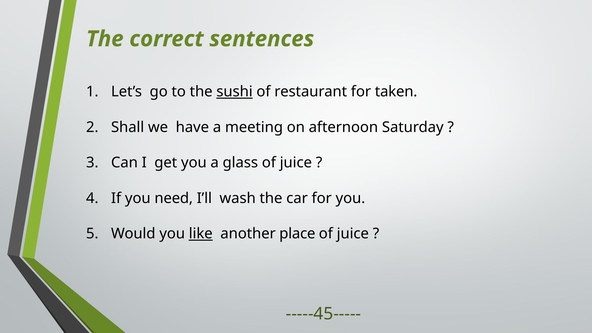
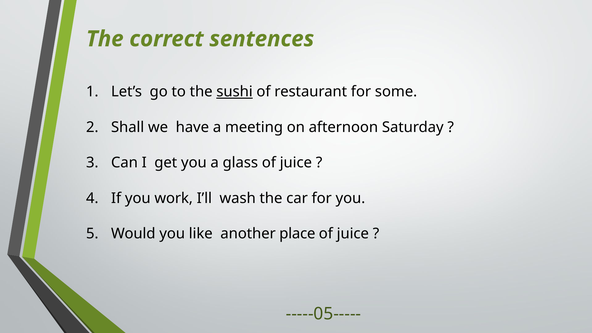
taken: taken -> some (396, 92)
need: need -> work (174, 198)
like underline: present -> none (201, 234)
-----45-----: -----45----- -> -----05----- (323, 314)
